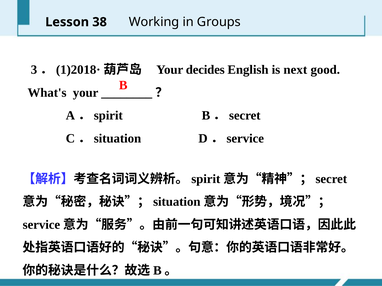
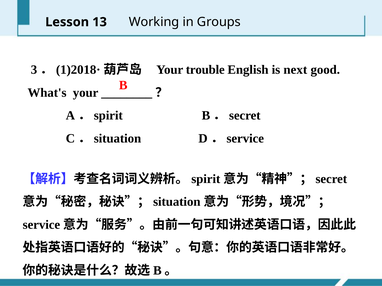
38: 38 -> 13 (100, 22)
decides: decides -> trouble (205, 70)
